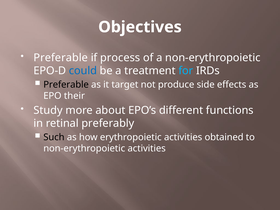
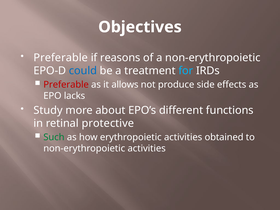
process: process -> reasons (120, 58)
Preferable colour: black -> red (66, 85)
target: target -> allows (125, 85)
their: their -> lacks (75, 96)
preferably: preferably -> protective (108, 123)
Such colour: black -> green (54, 137)
